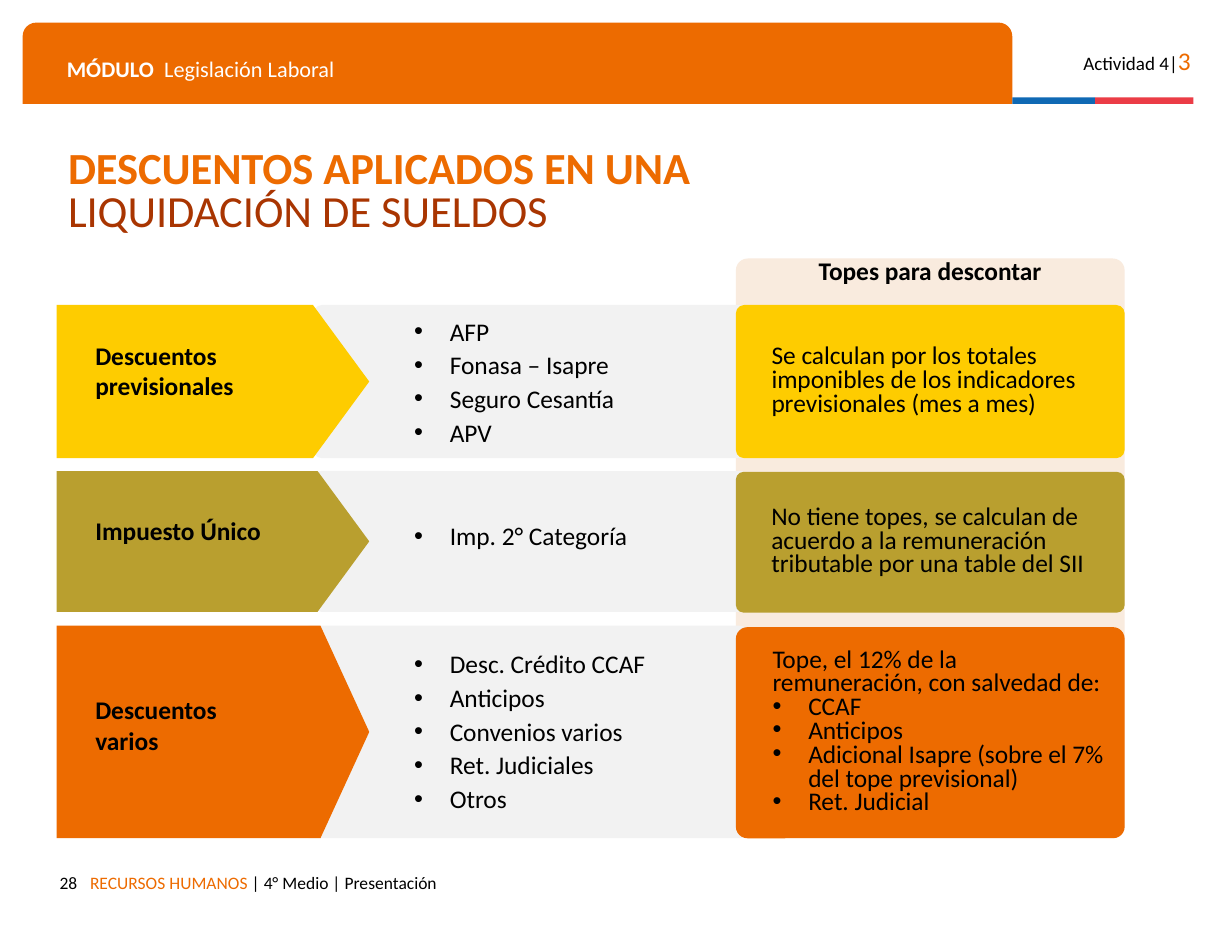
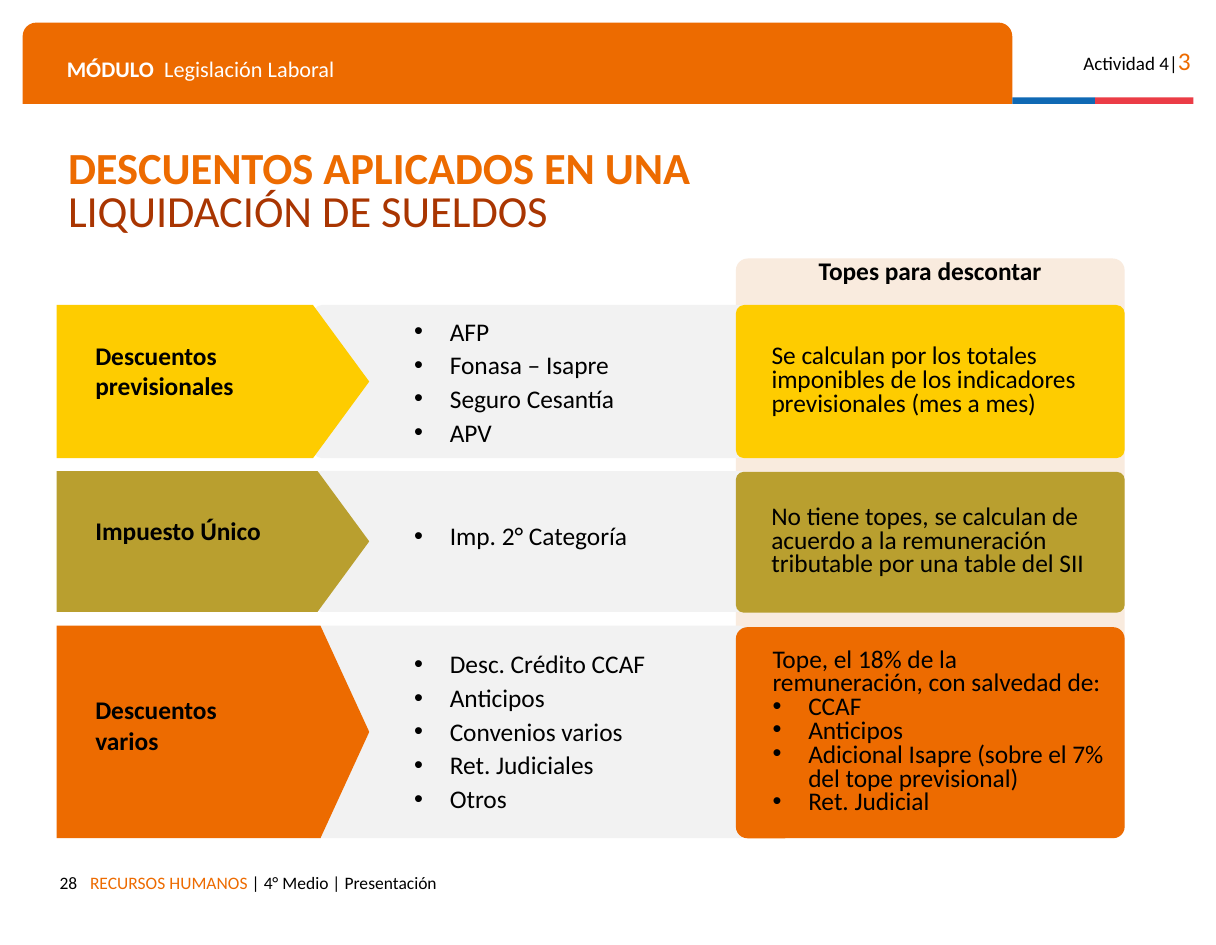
12%: 12% -> 18% (880, 660)
